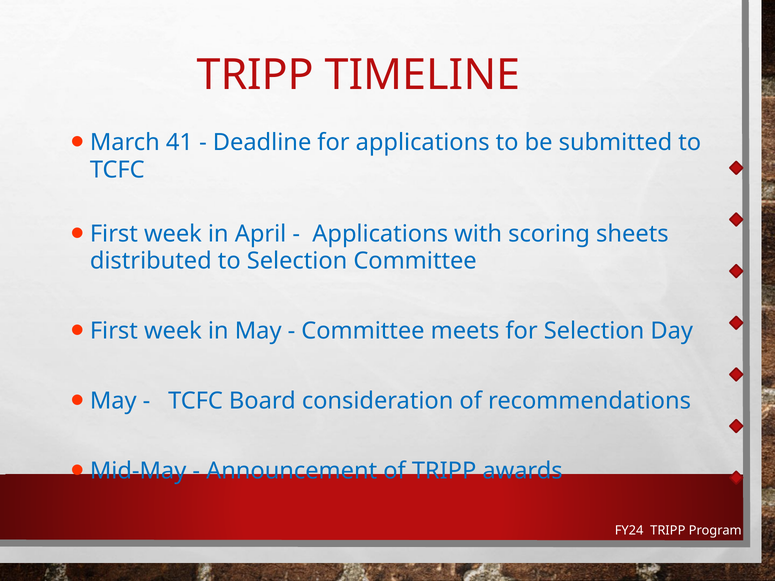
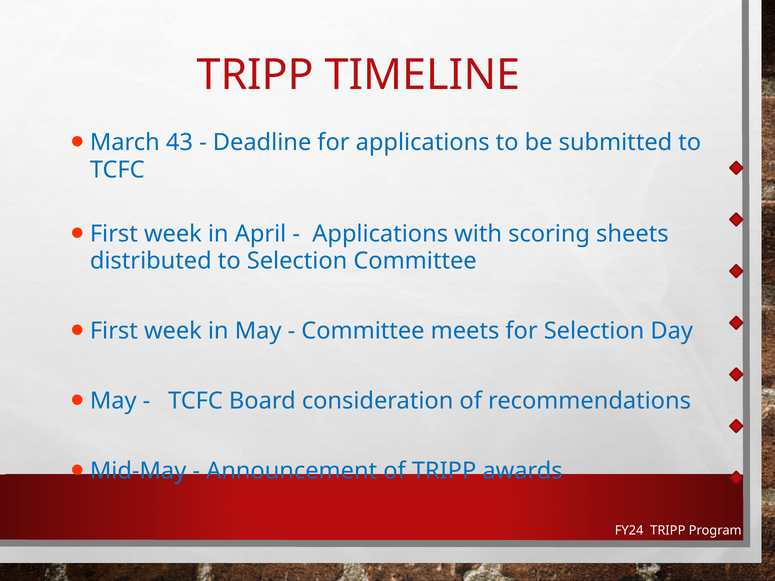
41: 41 -> 43 (179, 143)
